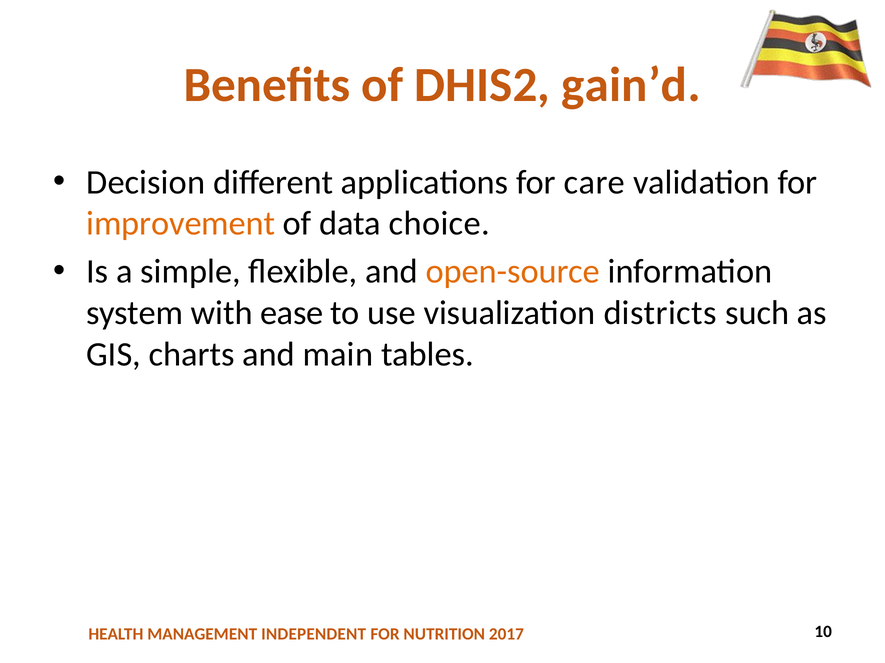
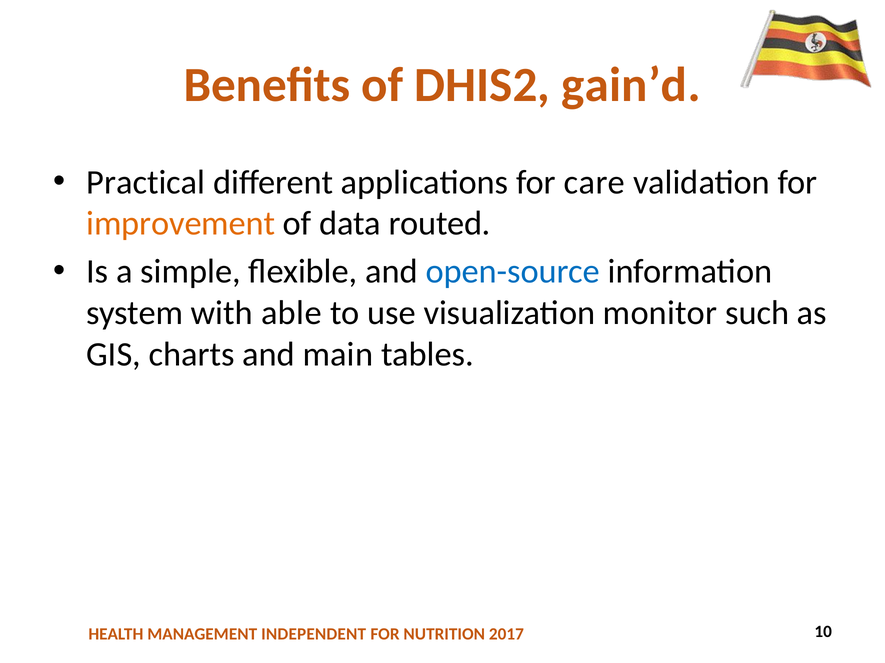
Decision: Decision -> Practical (146, 182)
choice: choice -> routed (440, 224)
open-source colour: orange -> blue (513, 272)
ease: ease -> able (291, 313)
districts: districts -> monitor (660, 313)
